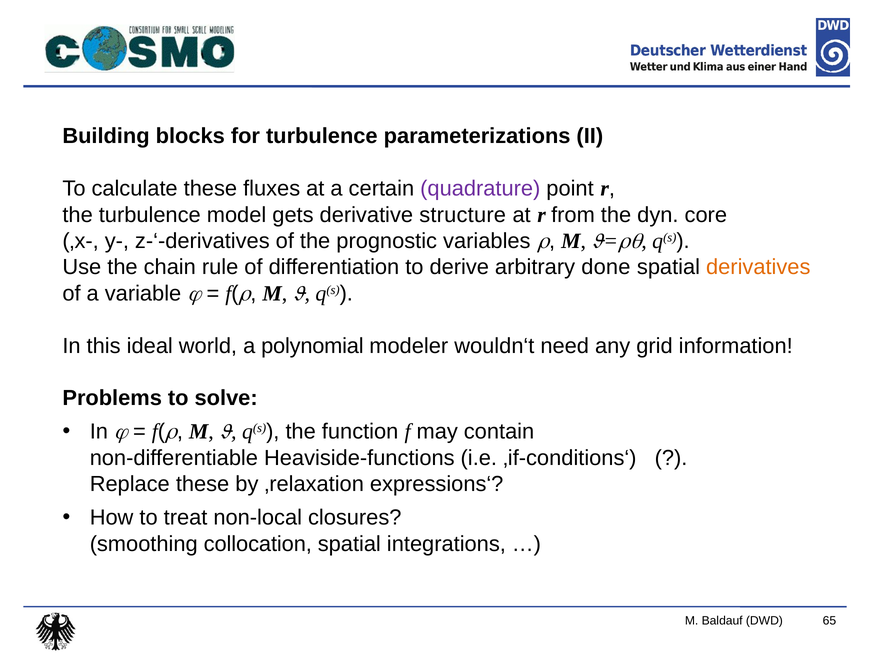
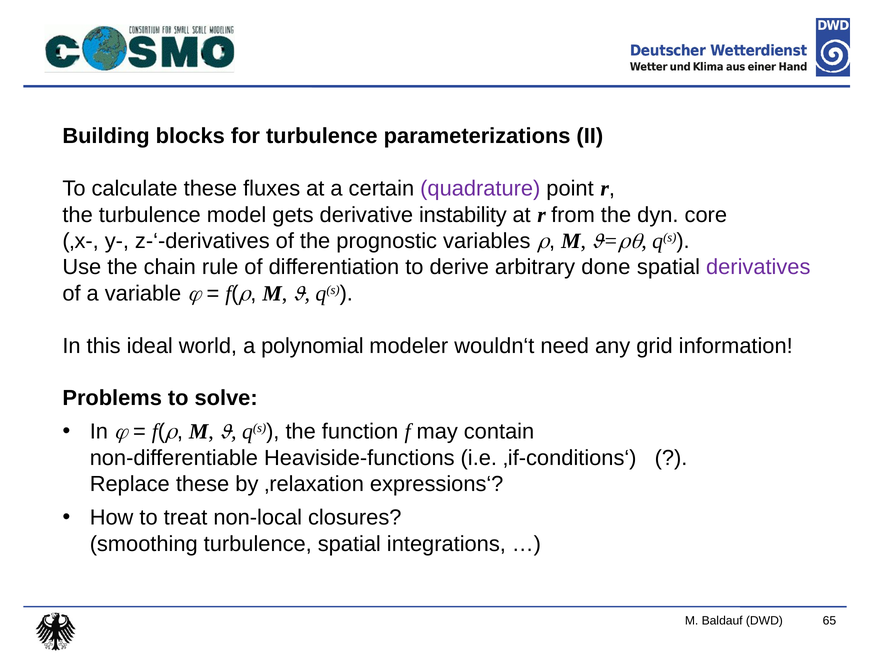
structure: structure -> instability (463, 215)
derivatives colour: orange -> purple (758, 267)
smoothing collocation: collocation -> turbulence (258, 544)
